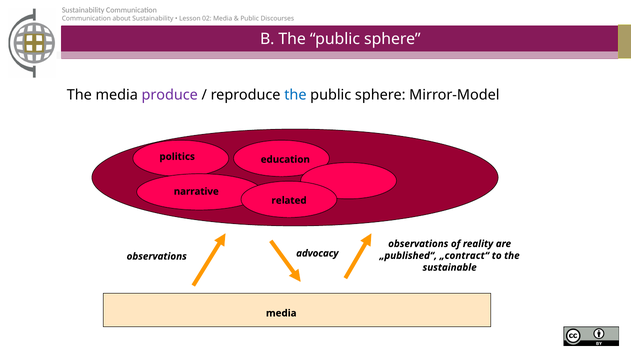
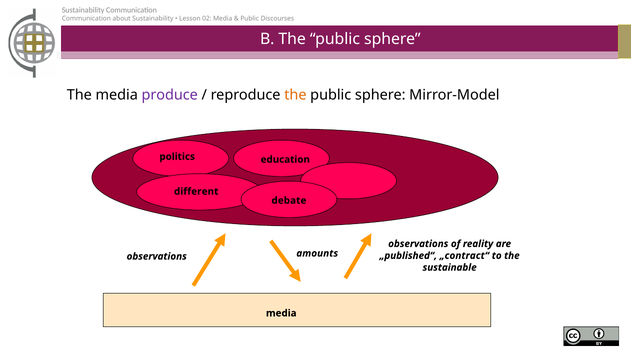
the colour: blue -> orange (295, 95)
narrative: narrative -> different (196, 191)
related: related -> debate (289, 200)
advocacy: advocacy -> amounts (317, 253)
